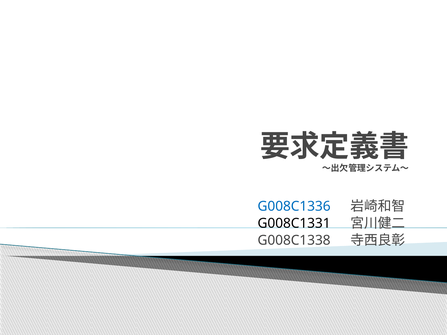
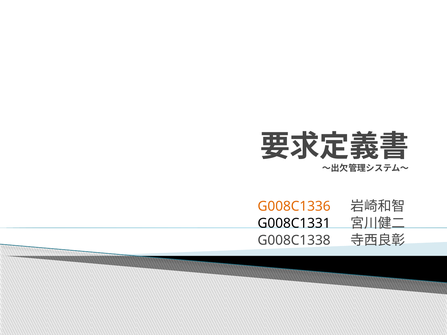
G008C1336 colour: blue -> orange (294, 206)
